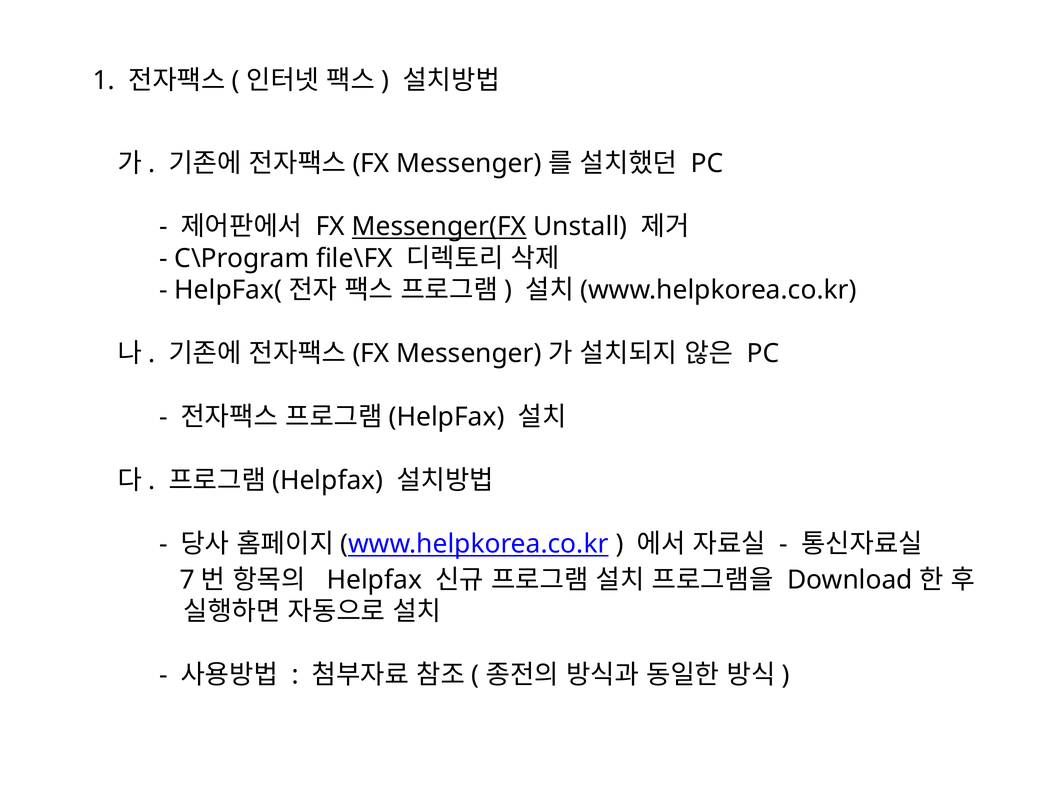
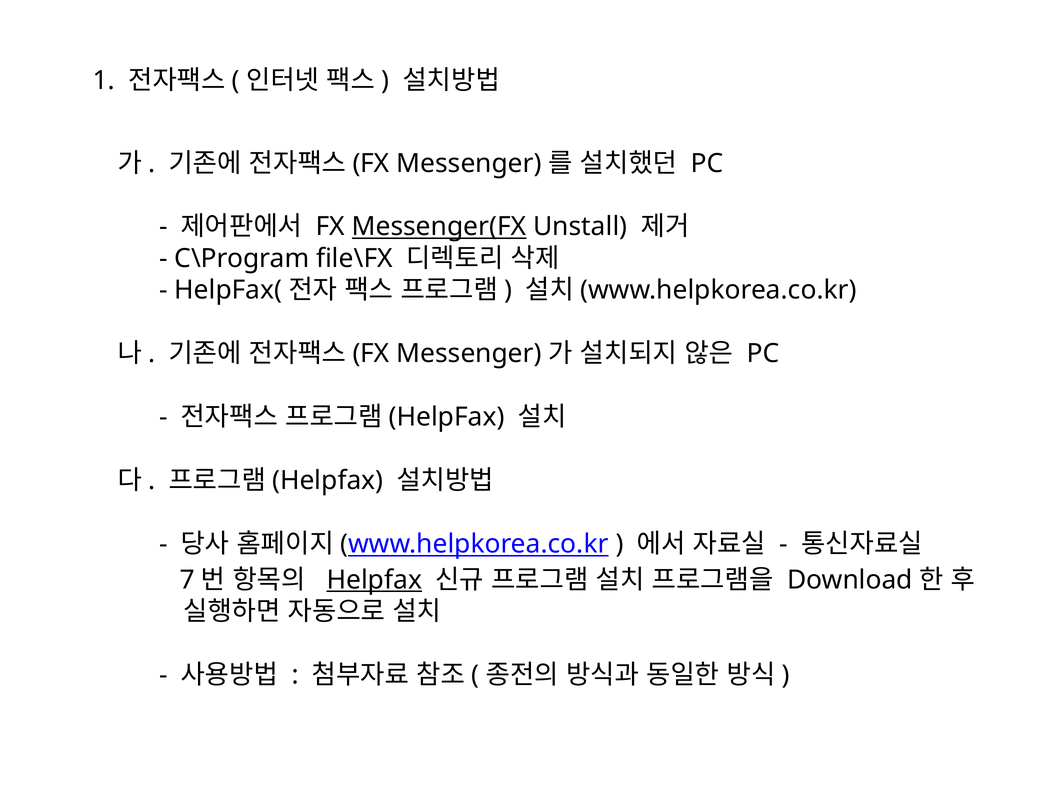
Helpfax underline: none -> present (374, 580)
